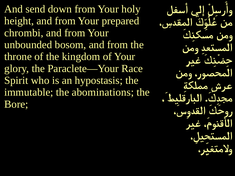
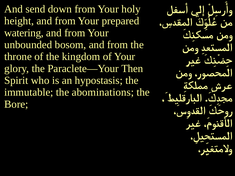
chrombi: chrombi -> watering (24, 33)
Race: Race -> Then (132, 69)
